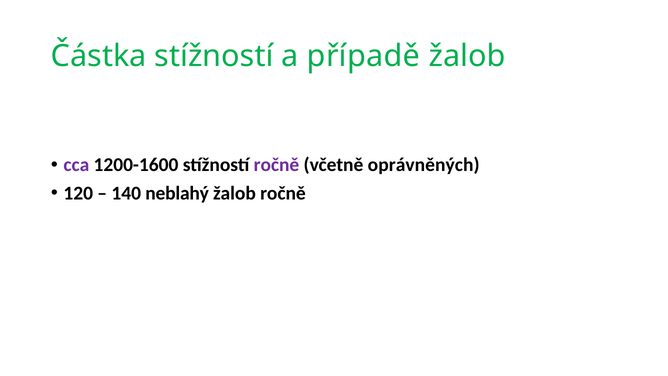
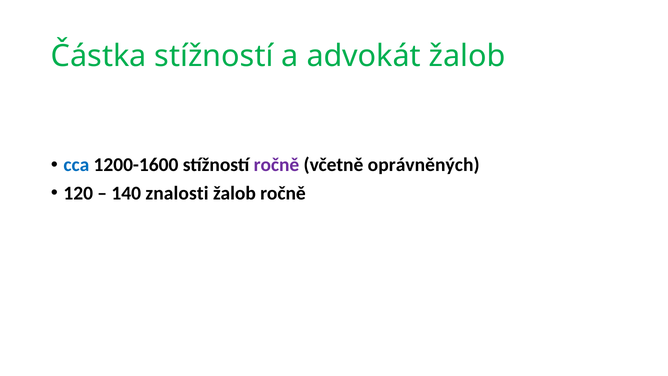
případě: případě -> advokát (364, 56)
cca colour: purple -> blue (76, 165)
neblahý: neblahý -> znalosti (177, 193)
